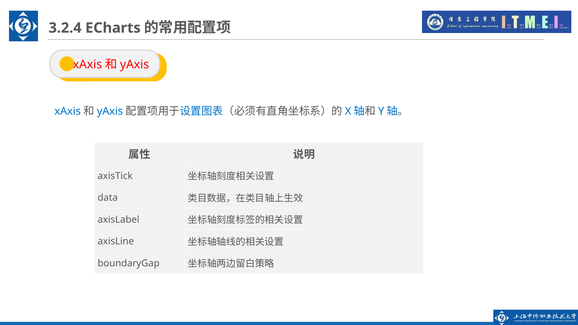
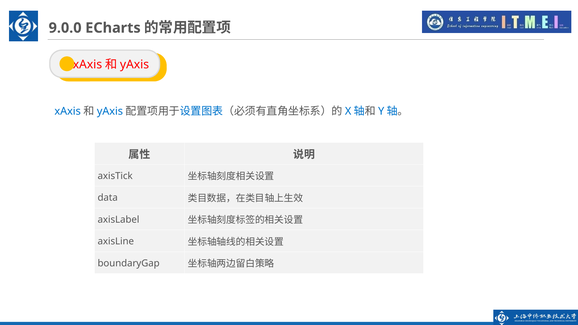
3.2.4: 3.2.4 -> 9.0.0 (65, 28)
